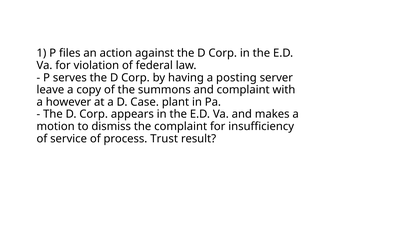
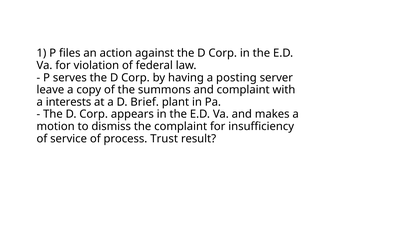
however: however -> interests (69, 102)
Case: Case -> Brief (145, 102)
